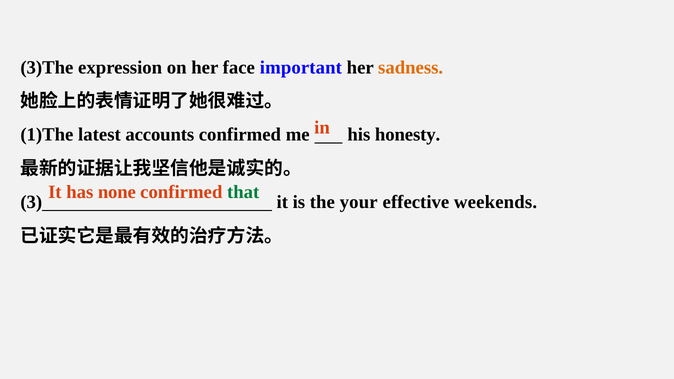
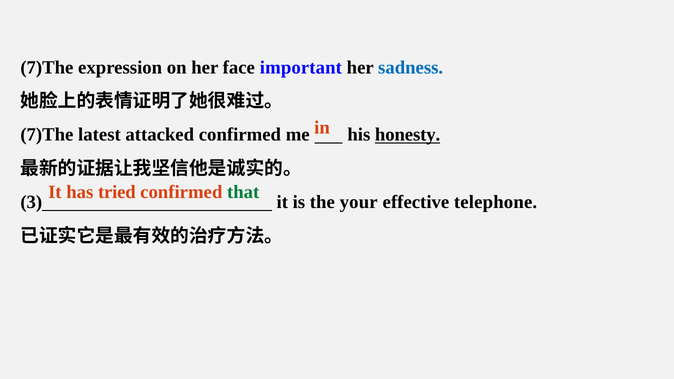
3)The: 3)The -> 7)The (47, 67)
sadness colour: orange -> blue (411, 67)
1)The: 1)The -> 7)The (47, 135)
accounts: accounts -> attacked (160, 135)
honesty underline: none -> present (408, 135)
none: none -> tried (117, 192)
weekends: weekends -> telephone (496, 202)
